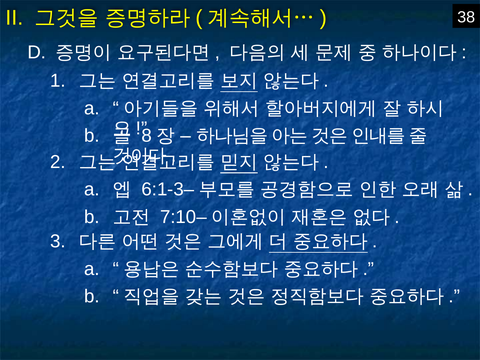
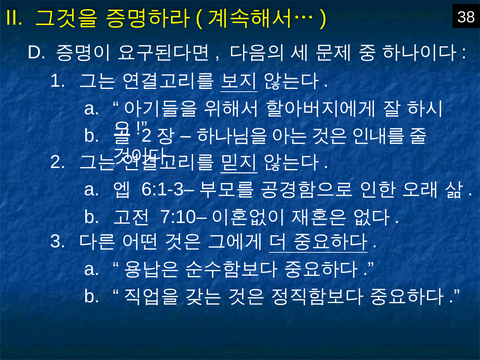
8: 8 -> 2 (147, 136)
